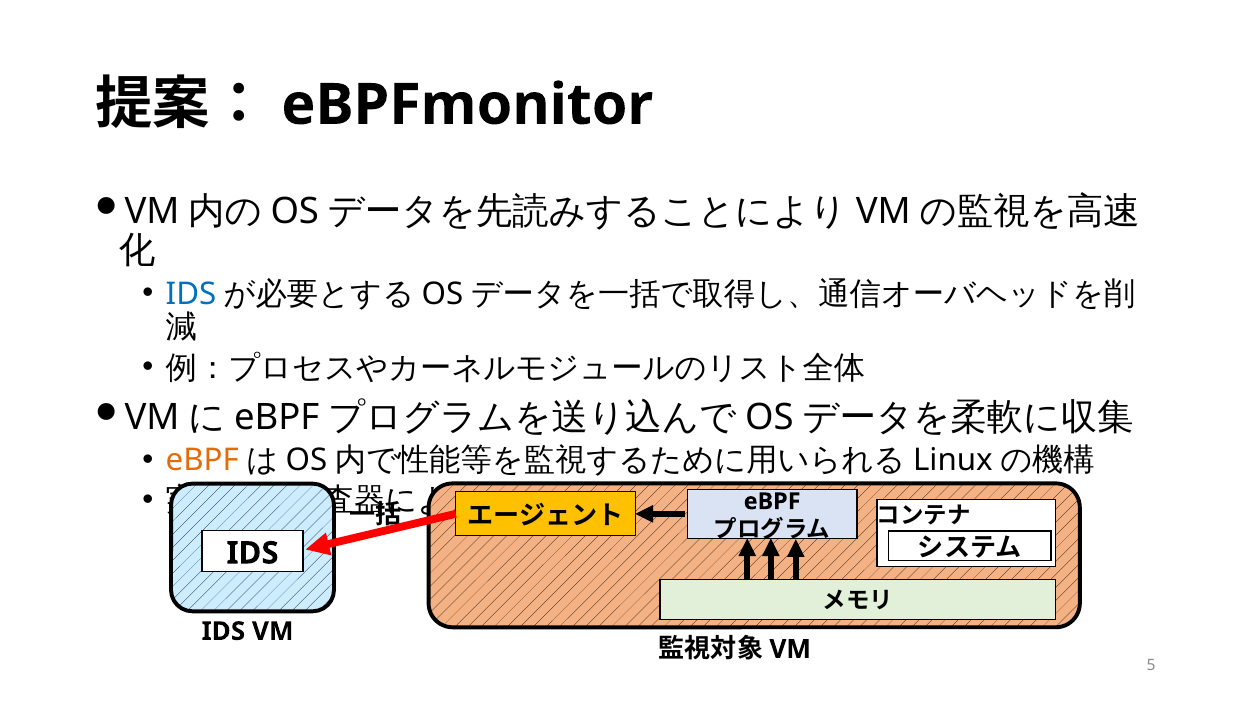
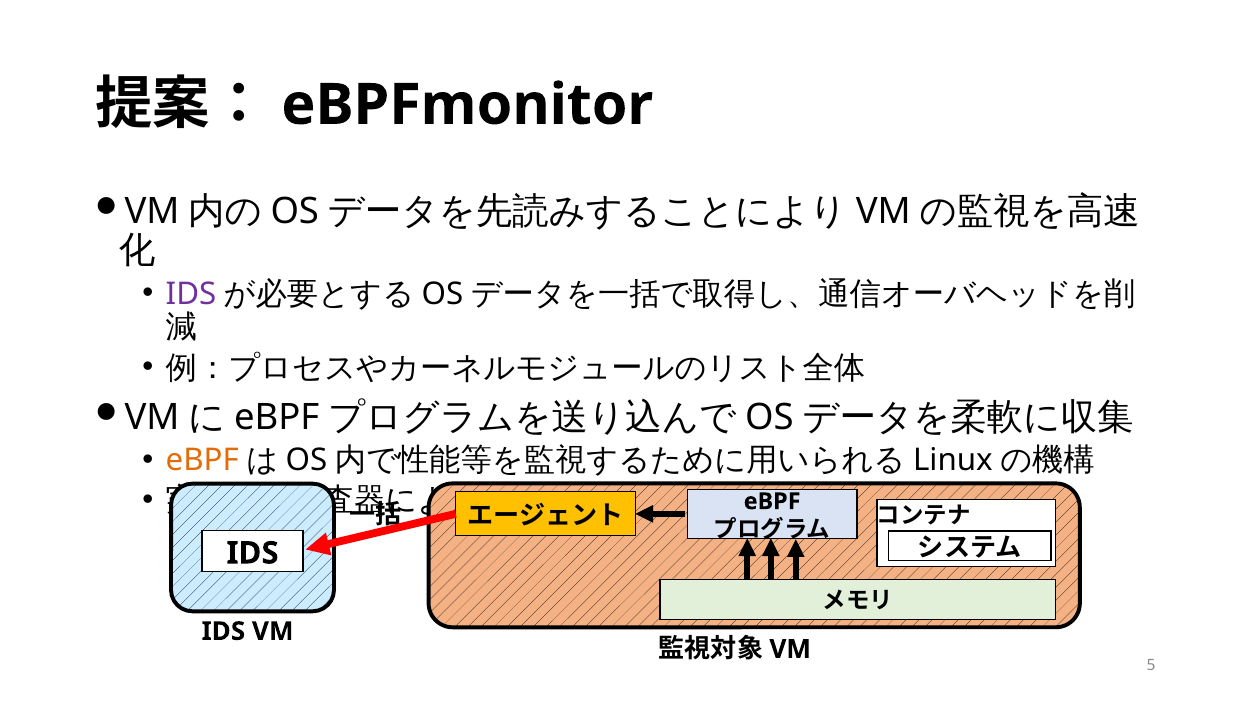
IDS colour: blue -> purple (191, 294)
